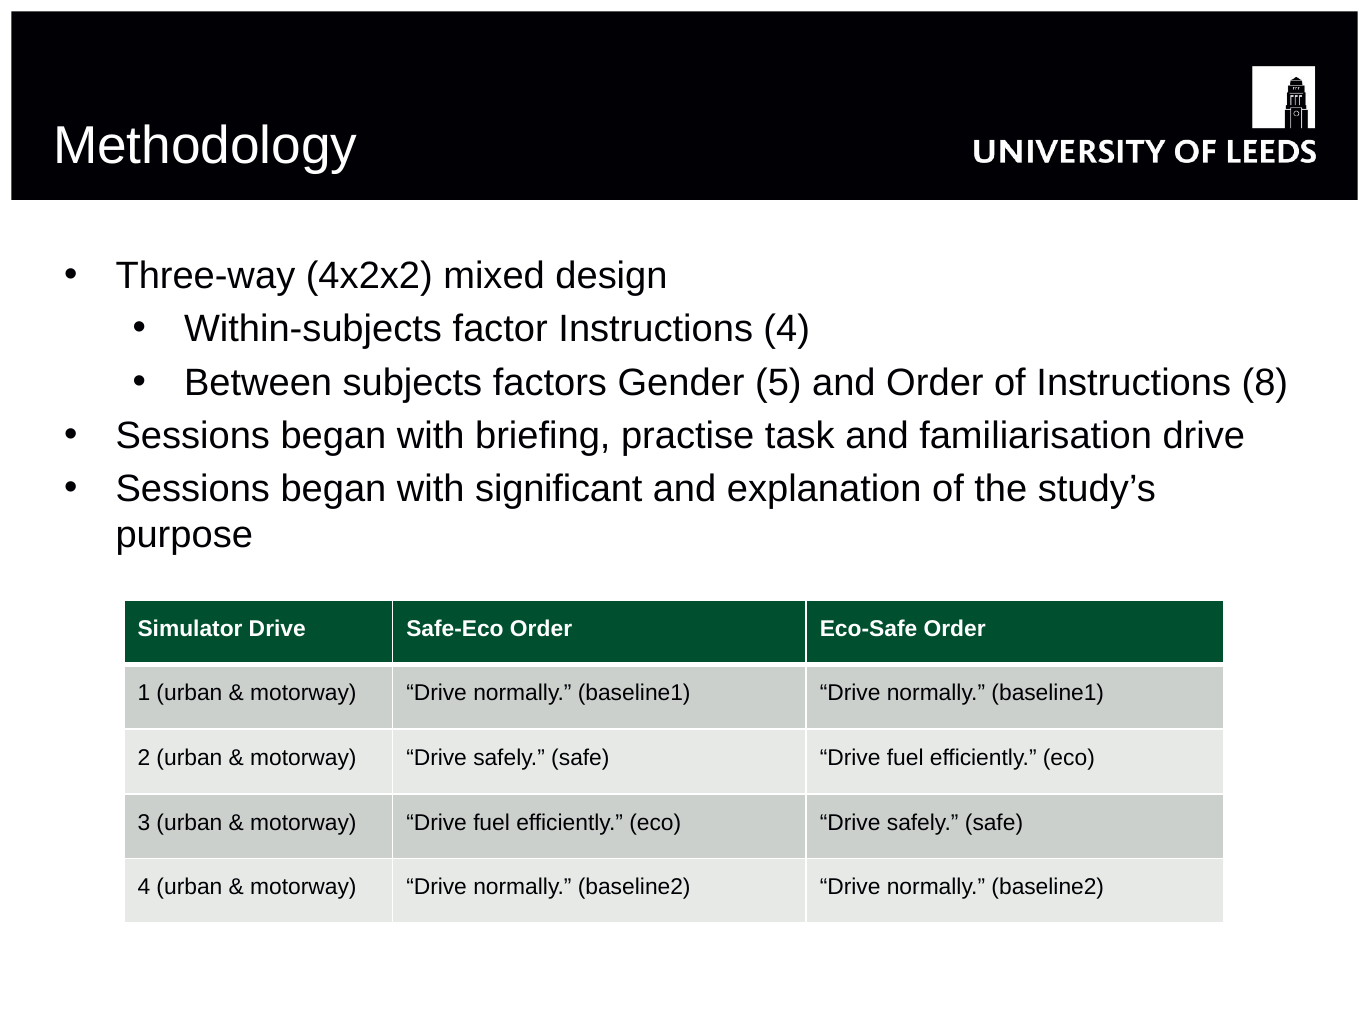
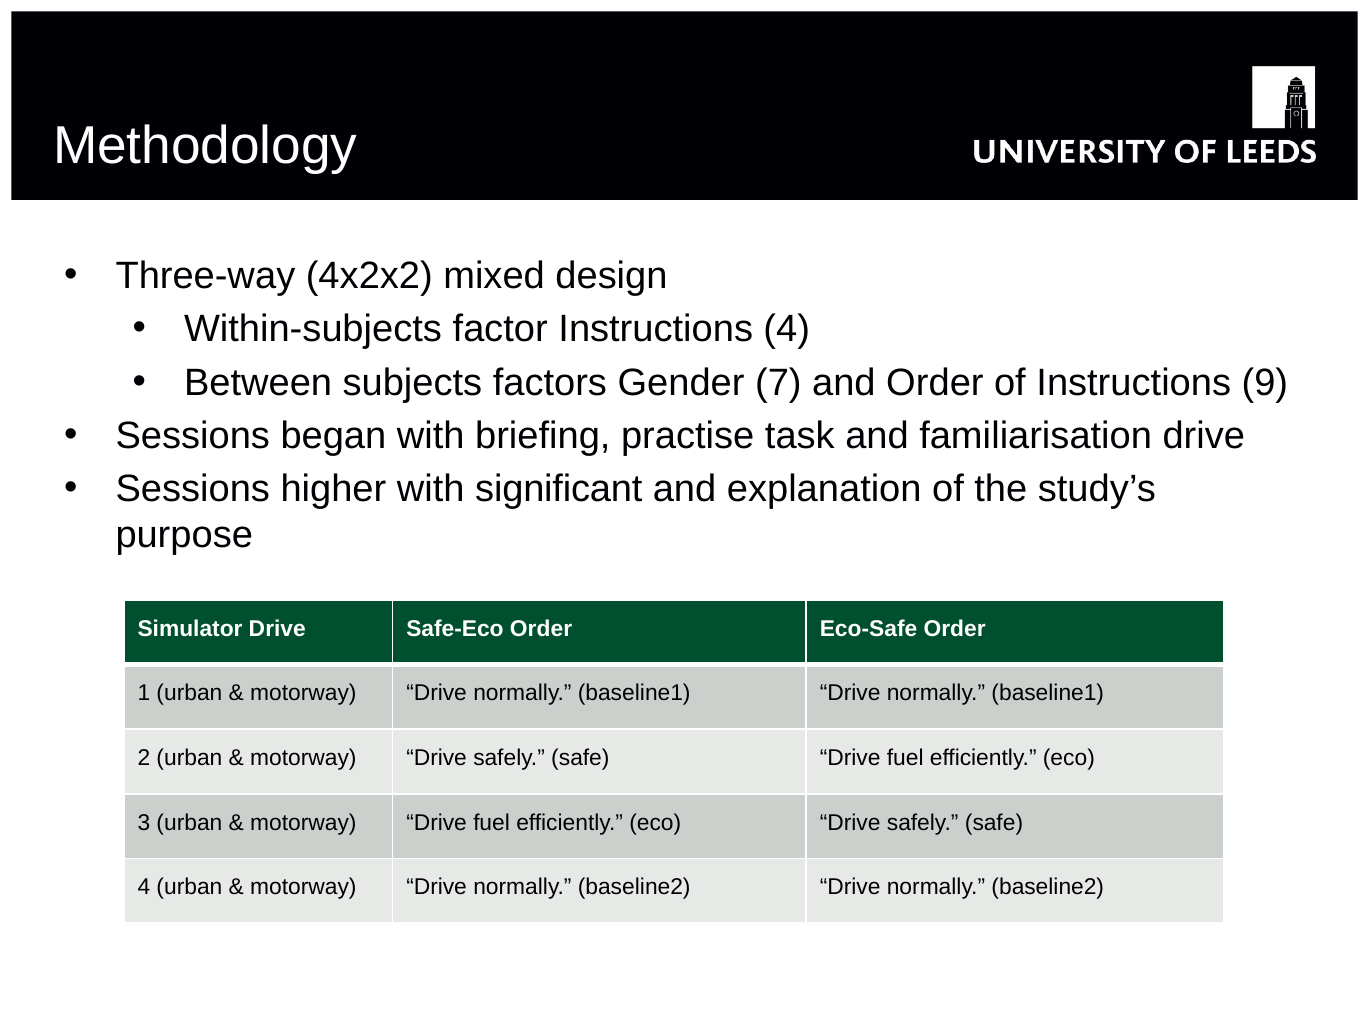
5: 5 -> 7 (778, 383)
8: 8 -> 9 (1265, 383)
began: began -> higher (333, 489)
